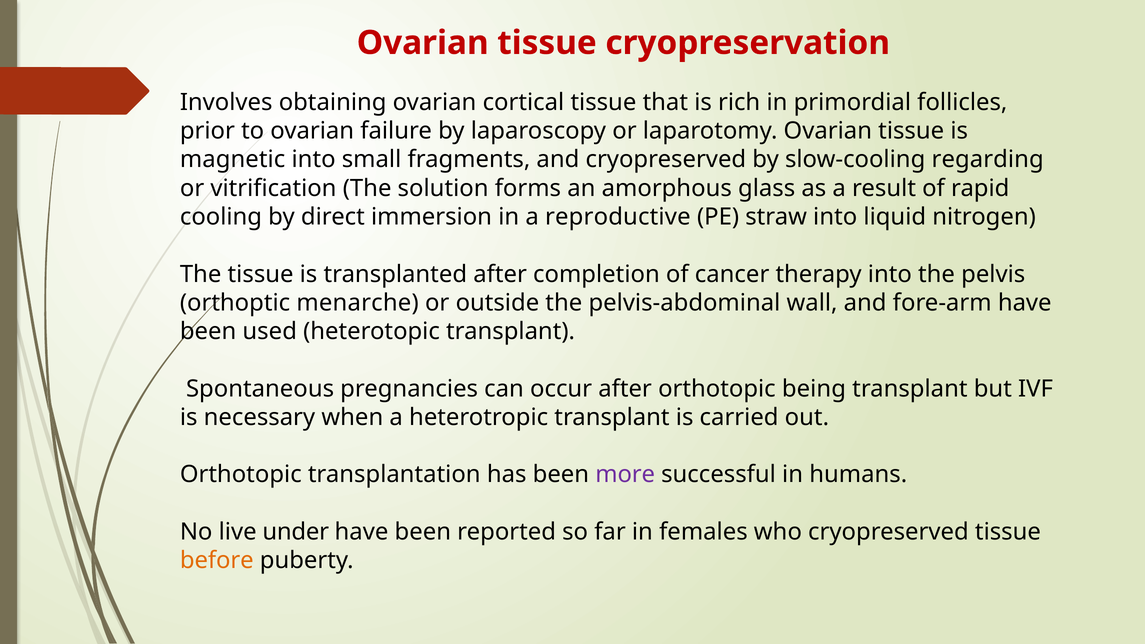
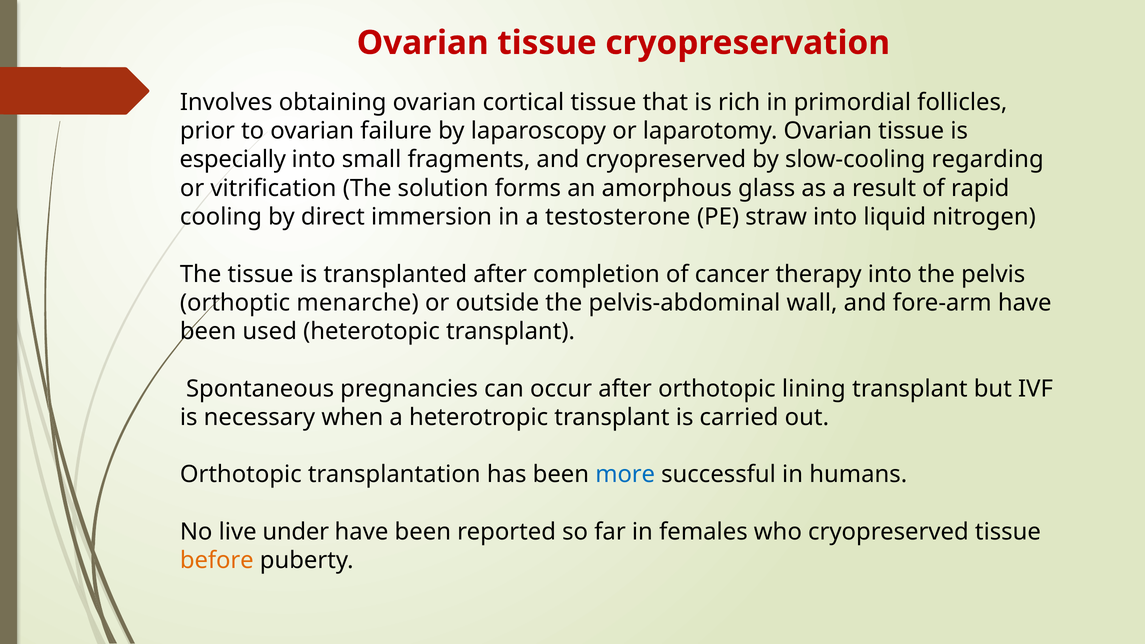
magnetic: magnetic -> especially (233, 160)
reproductive: reproductive -> testosterone (618, 217)
being: being -> lining (814, 389)
more colour: purple -> blue (625, 475)
